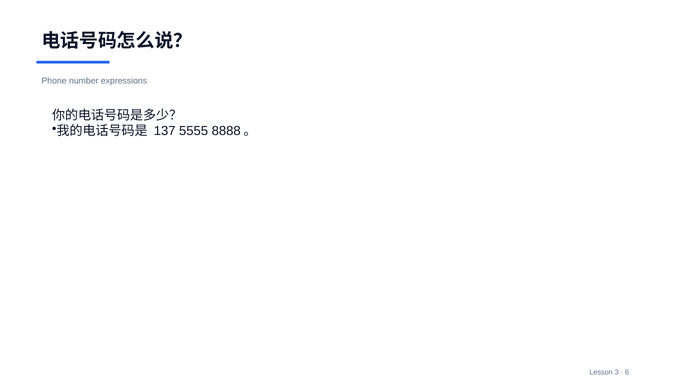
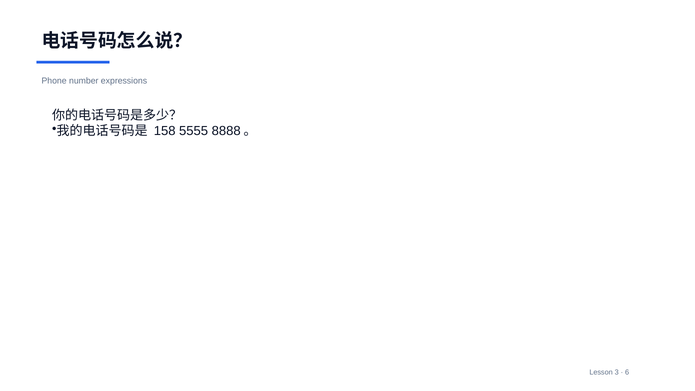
137: 137 -> 158 (165, 131)
